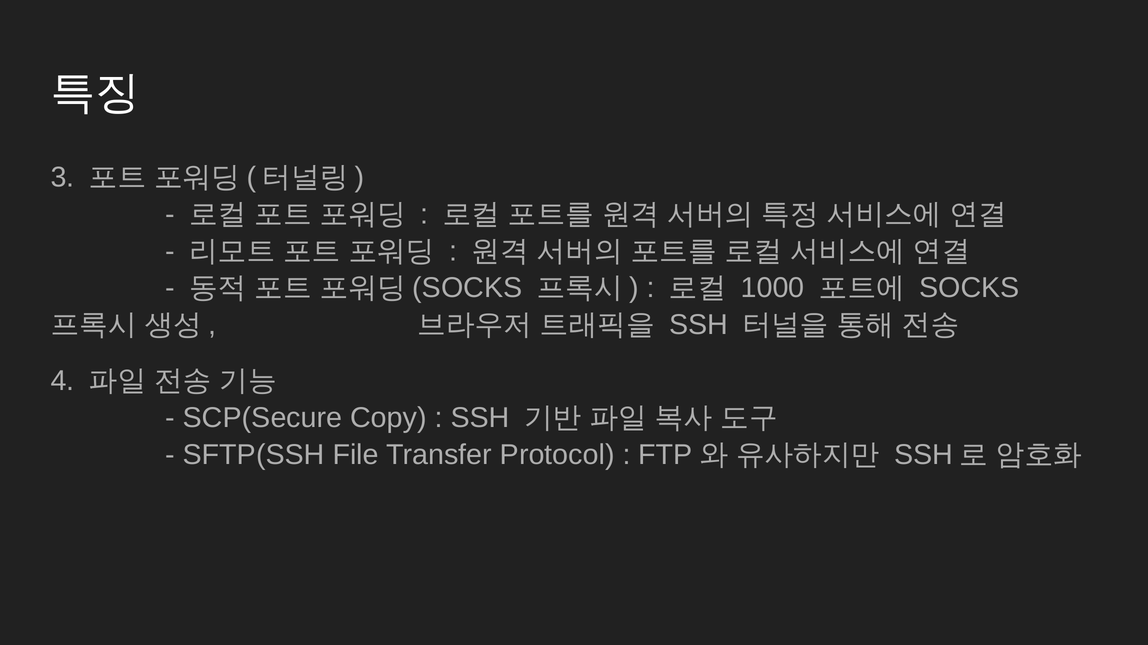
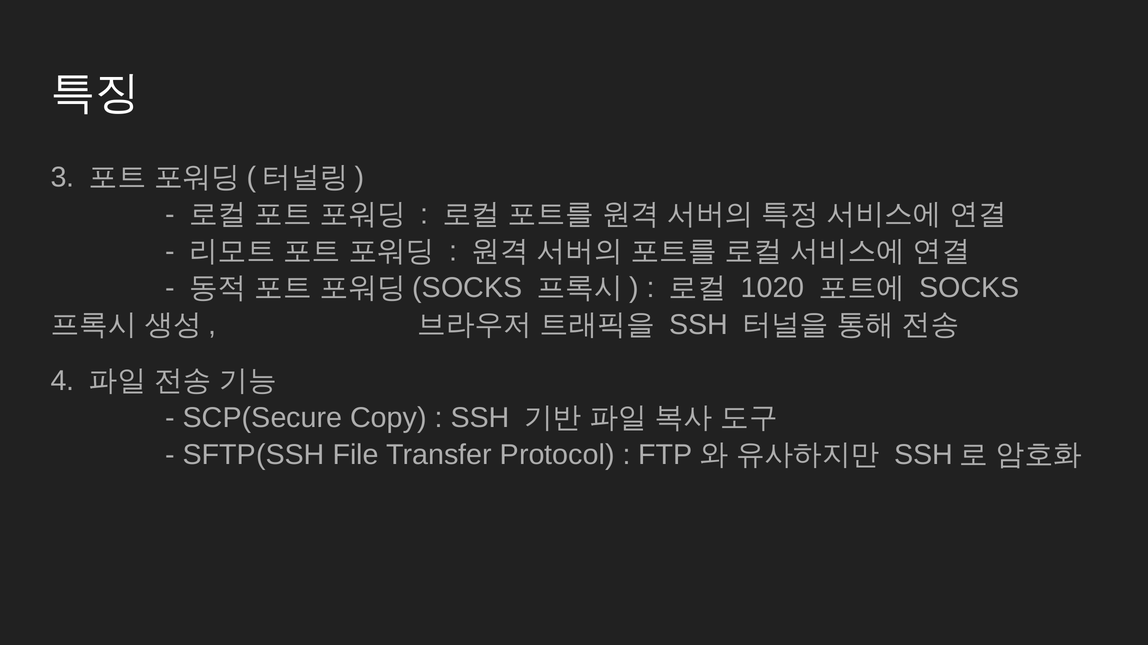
1000: 1000 -> 1020 (773, 288)
